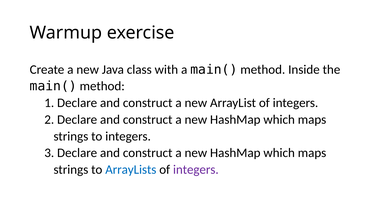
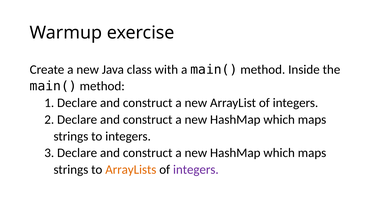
ArrayLists colour: blue -> orange (131, 170)
